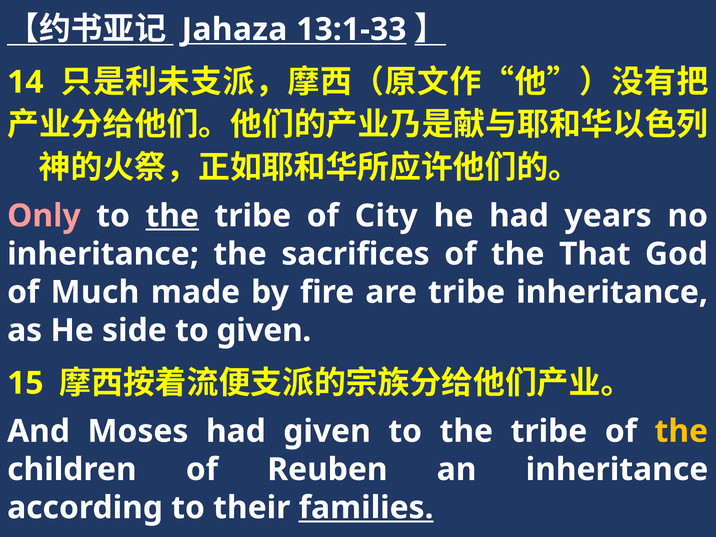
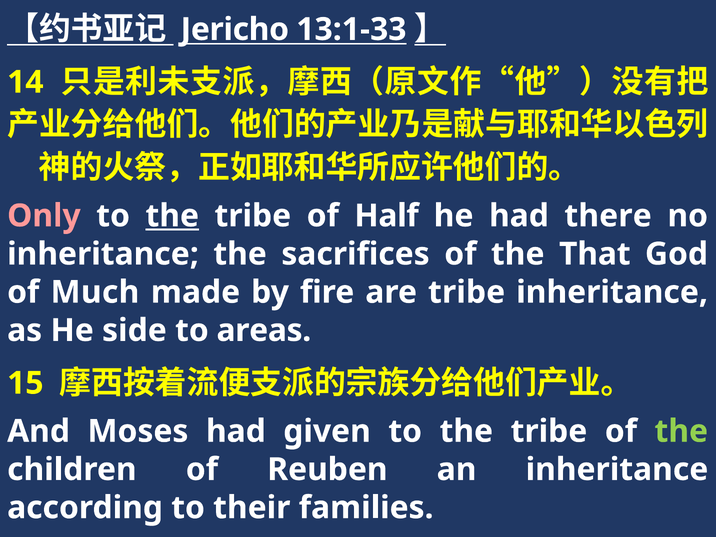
Jahaza: Jahaza -> Jericho (235, 29)
City: City -> Half (386, 216)
years: years -> there (608, 216)
to given: given -> areas (264, 330)
the colour: yellow -> light green (681, 431)
families underline: present -> none (366, 508)
